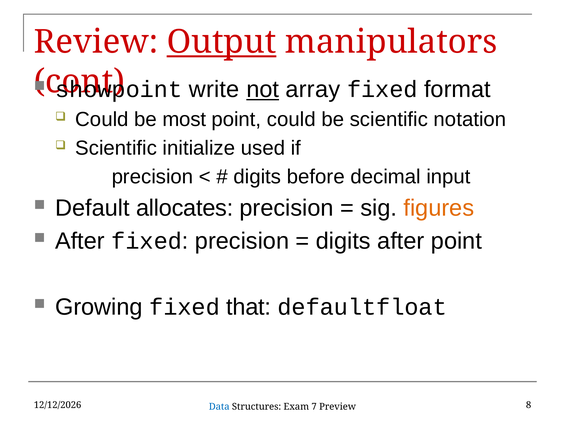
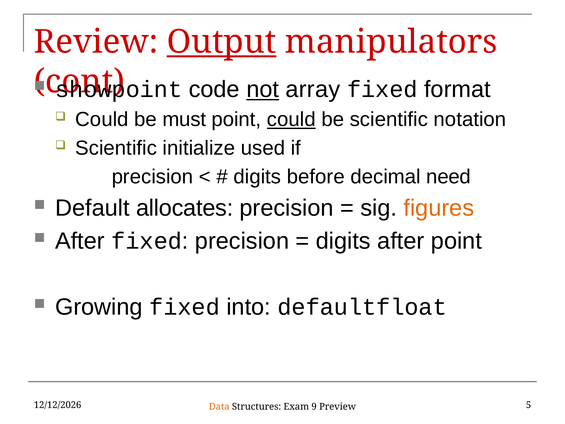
write: write -> code (214, 89)
most: most -> must (184, 119)
could underline: none -> present (291, 119)
input: input -> need (449, 177)
that: that -> into (249, 307)
8: 8 -> 5 (529, 405)
Data colour: blue -> orange (219, 406)
7: 7 -> 9 (314, 406)
